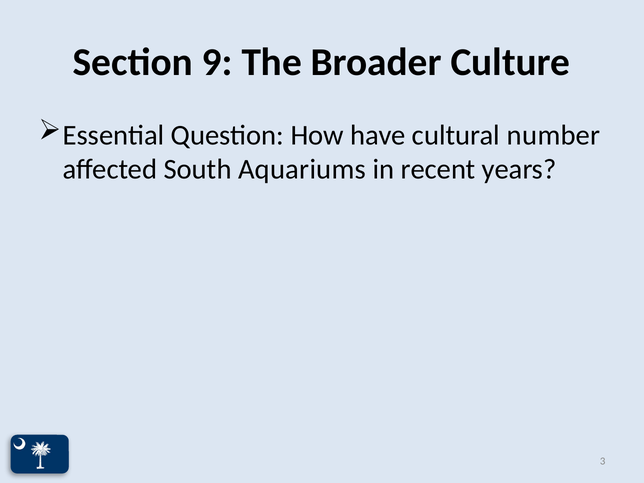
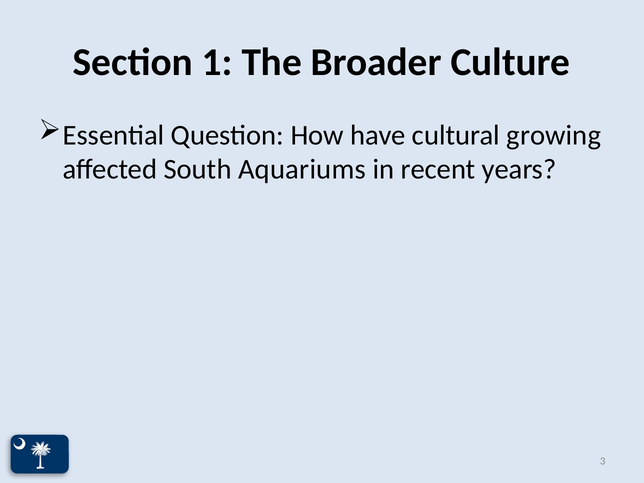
9: 9 -> 1 (217, 62)
number: number -> growing (554, 135)
